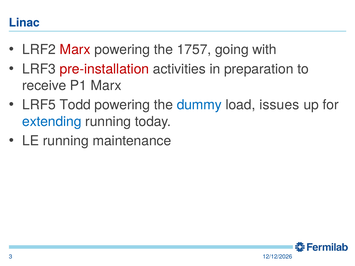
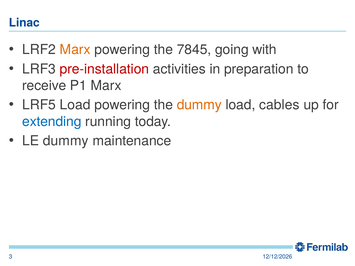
Marx colour: red -> orange (75, 50)
1757: 1757 -> 7845 (194, 50)
LRF5 Todd: Todd -> Load (75, 105)
dummy colour: blue -> orange (199, 105)
issues: issues -> cables (279, 105)
LE running: running -> dummy (66, 141)
